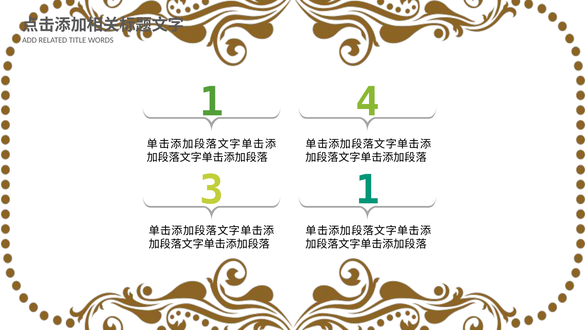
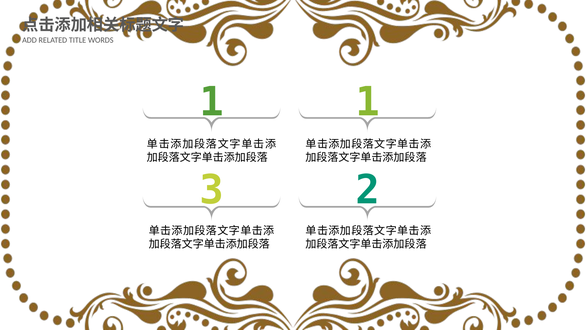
1 4: 4 -> 1 (367, 102)
3 1: 1 -> 2 (367, 190)
